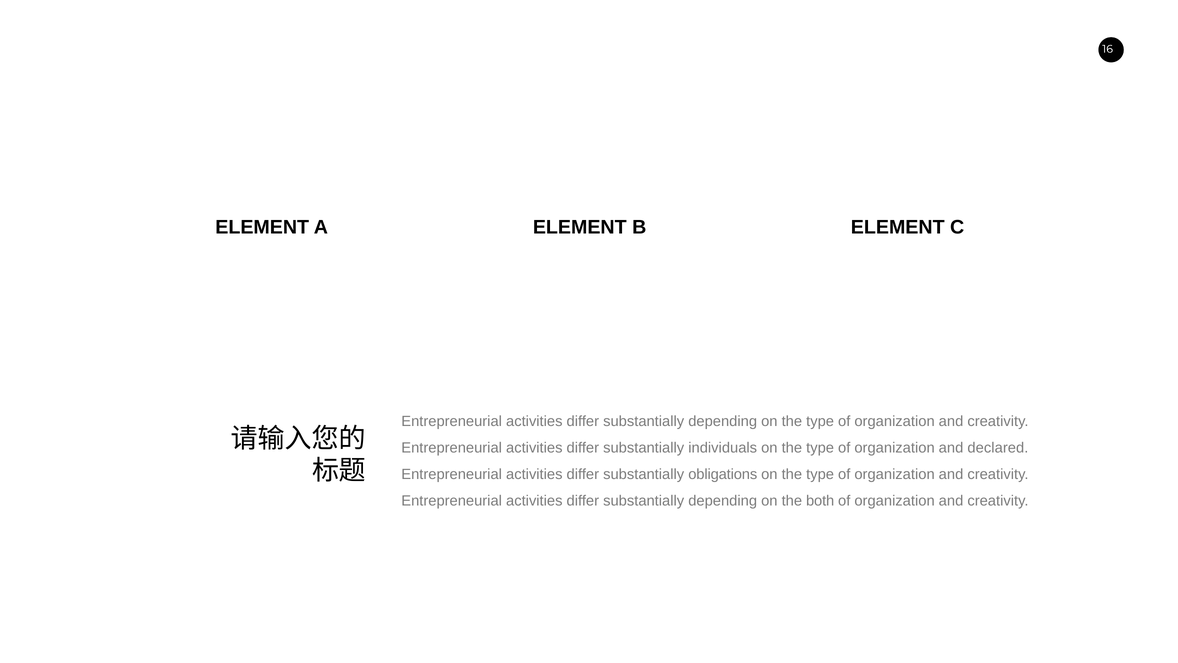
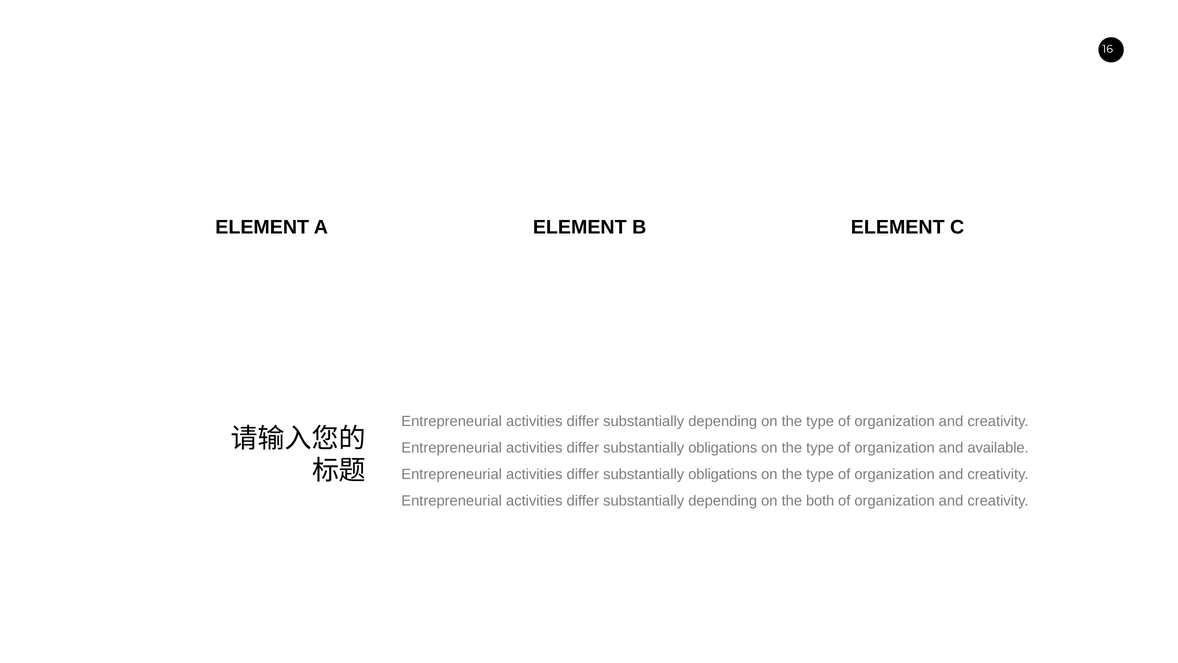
individuals: individuals -> obligations (723, 448)
declared: declared -> available (998, 448)
